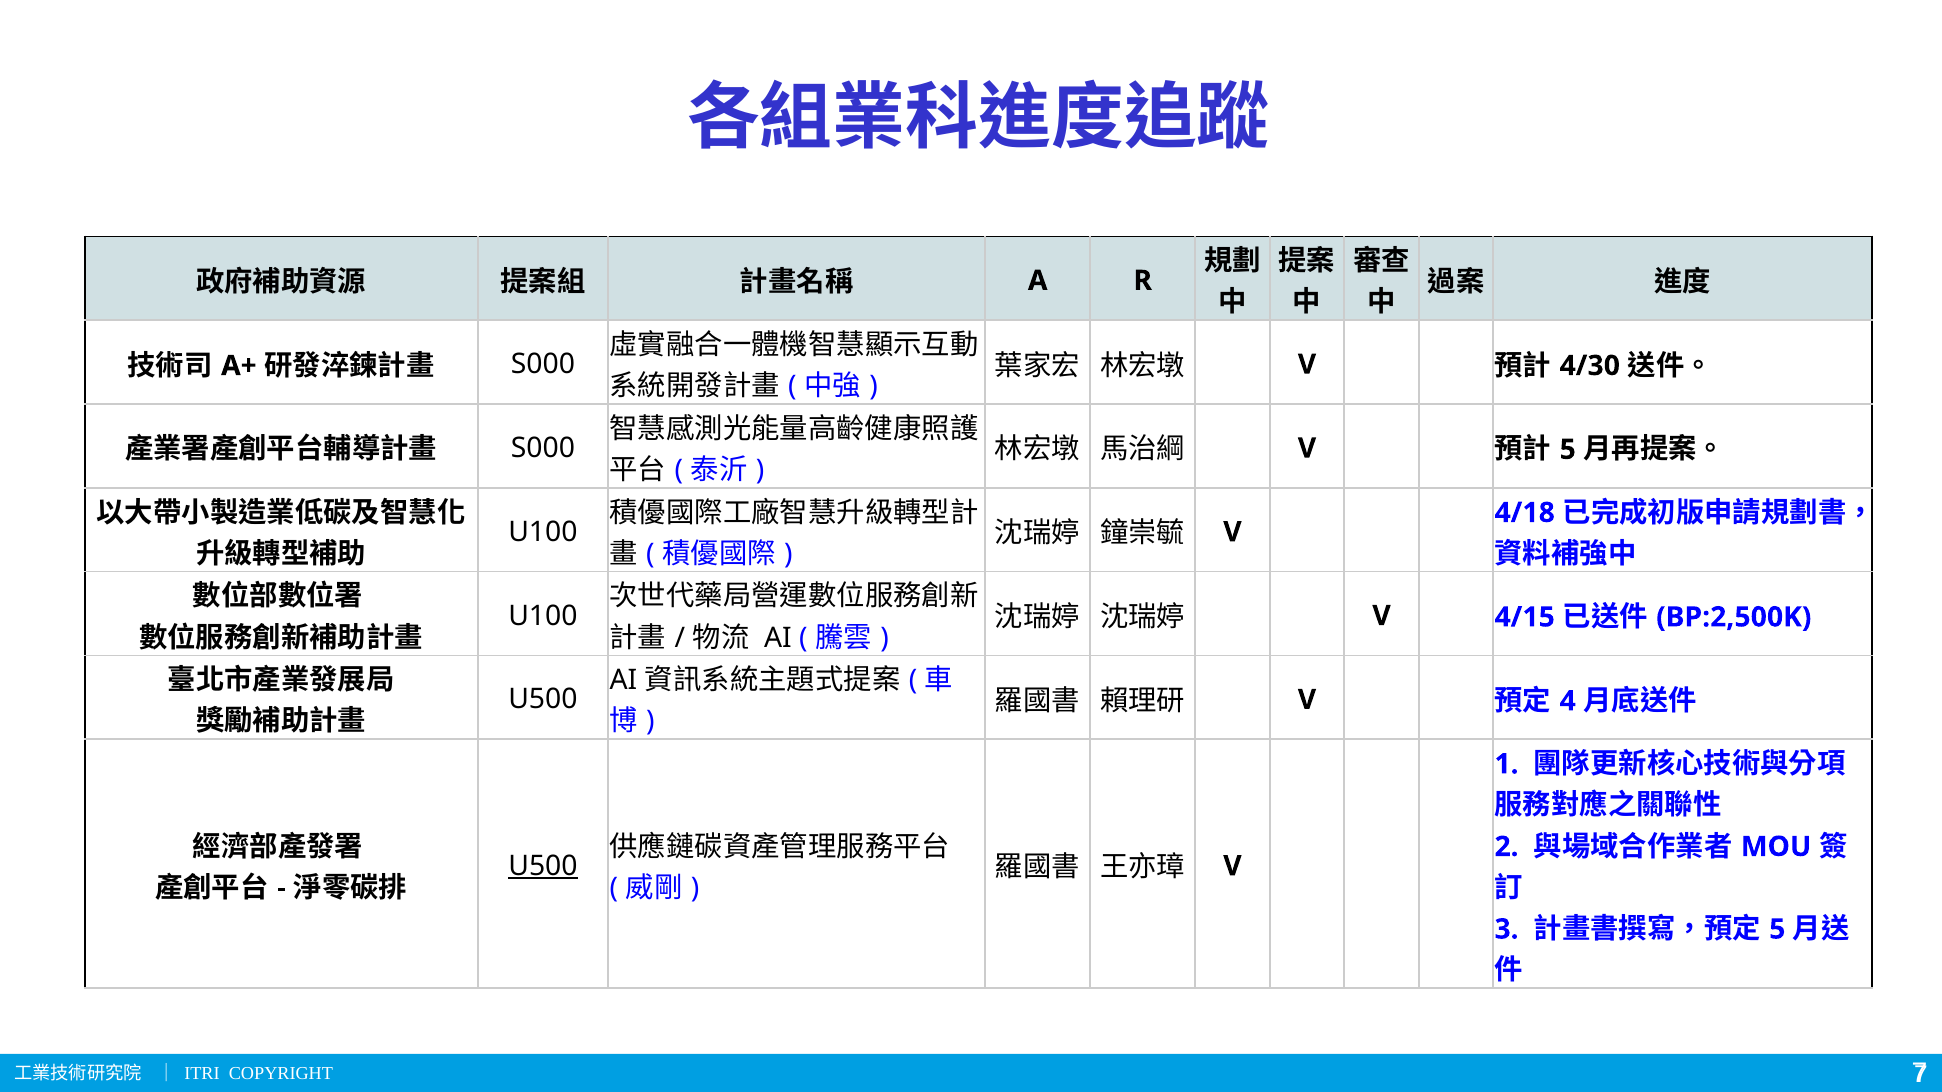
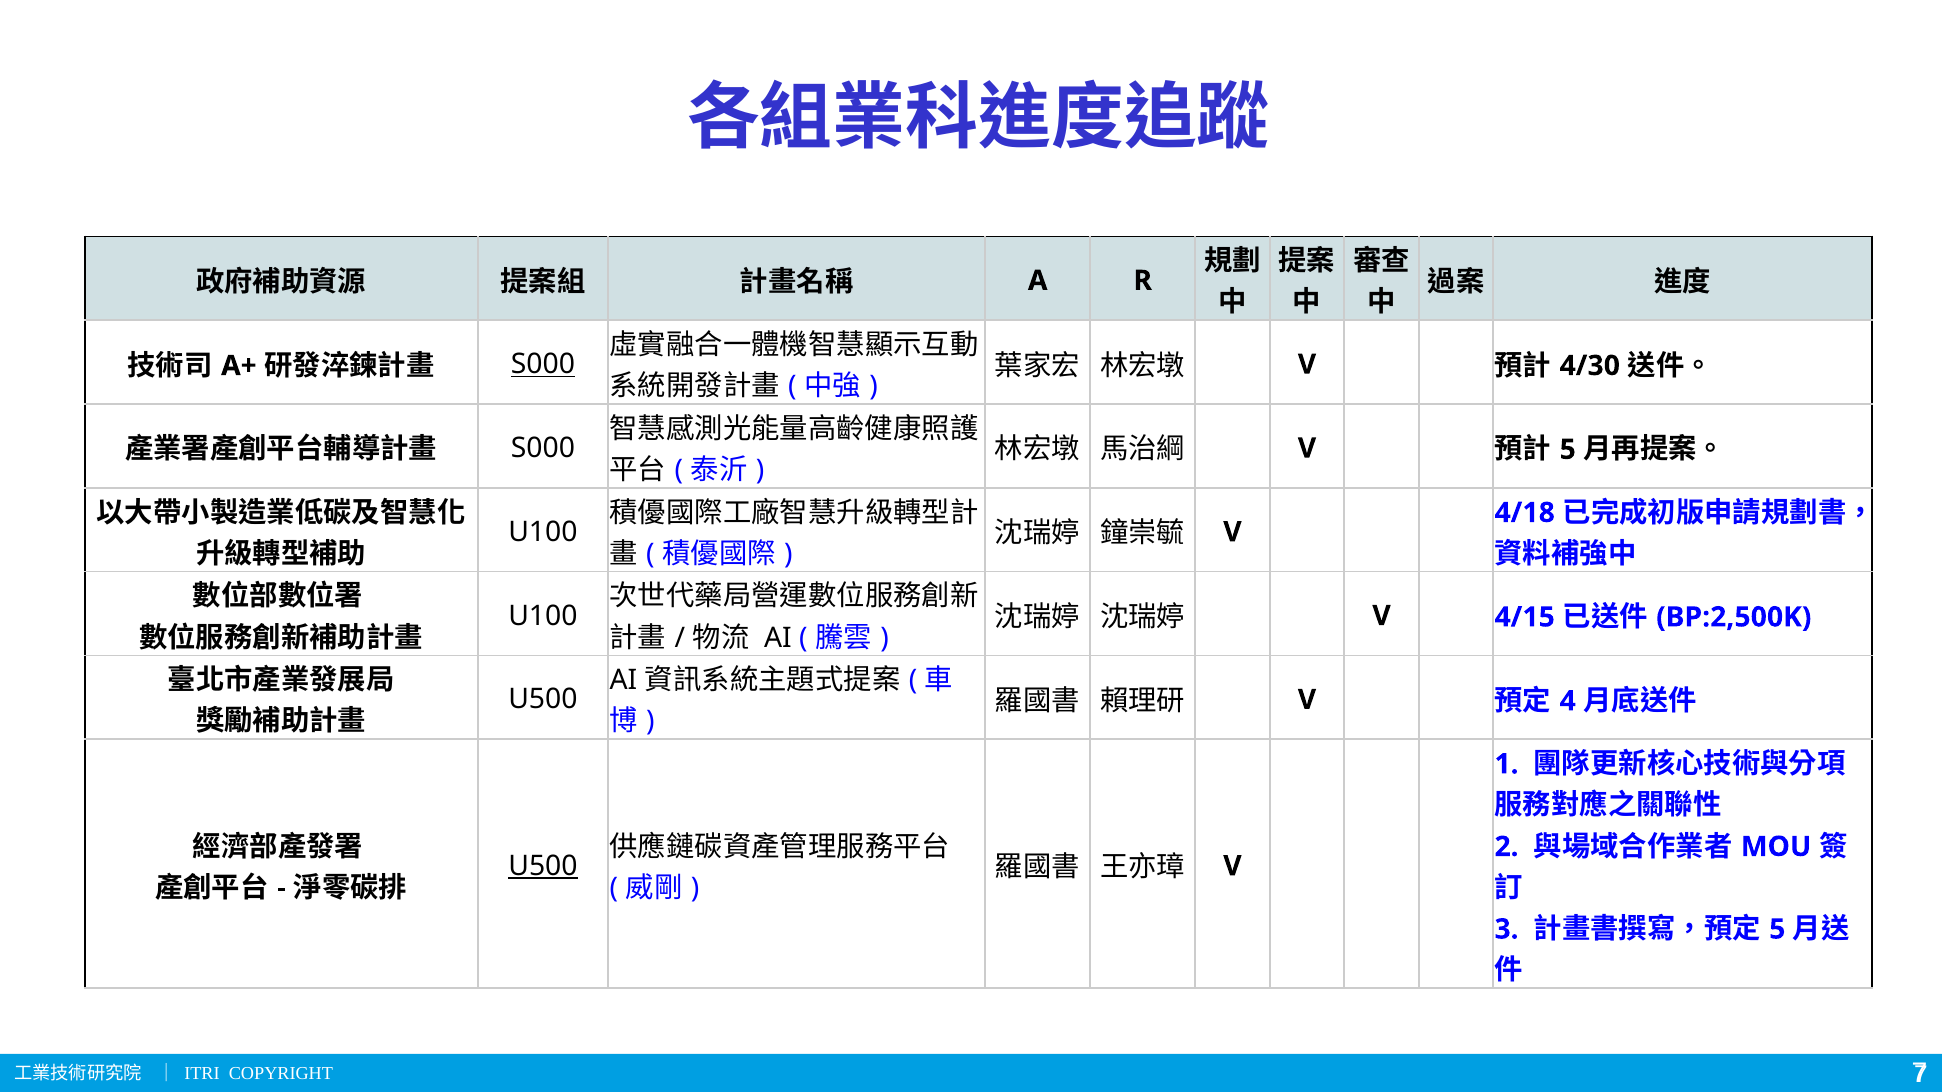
S000 underline: none -> present (543, 365)
